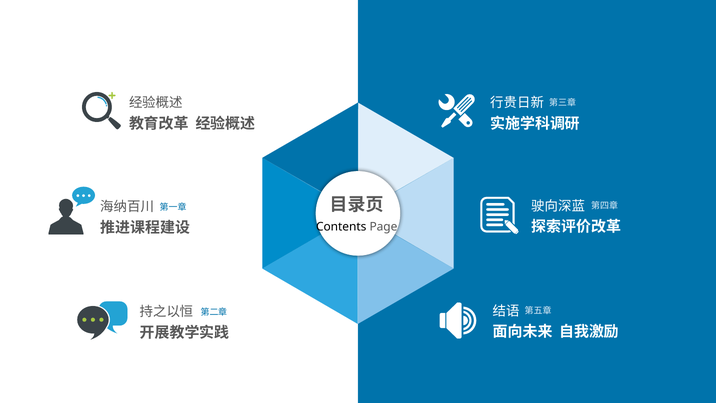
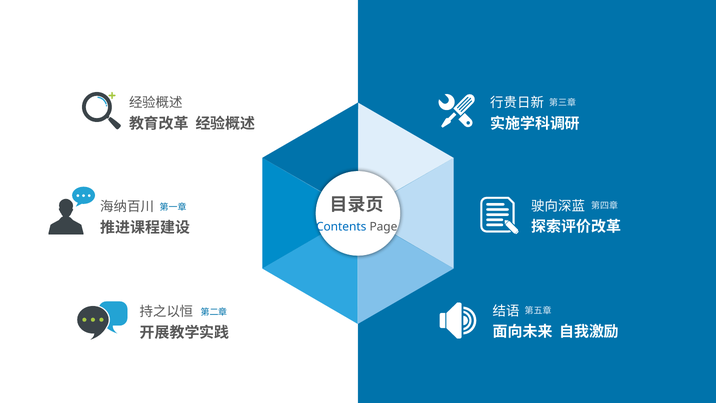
Contents colour: black -> blue (341, 227)
